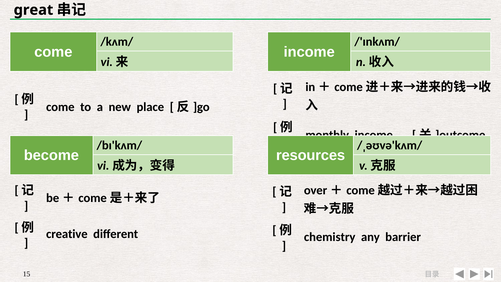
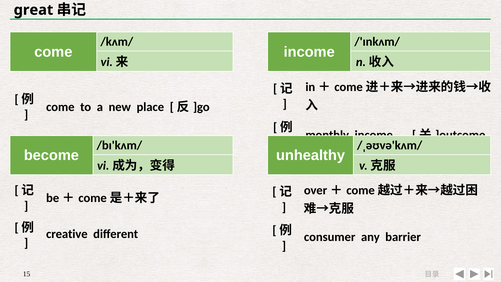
resources: resources -> unhealthy (311, 155)
chemistry: chemistry -> consumer (330, 237)
